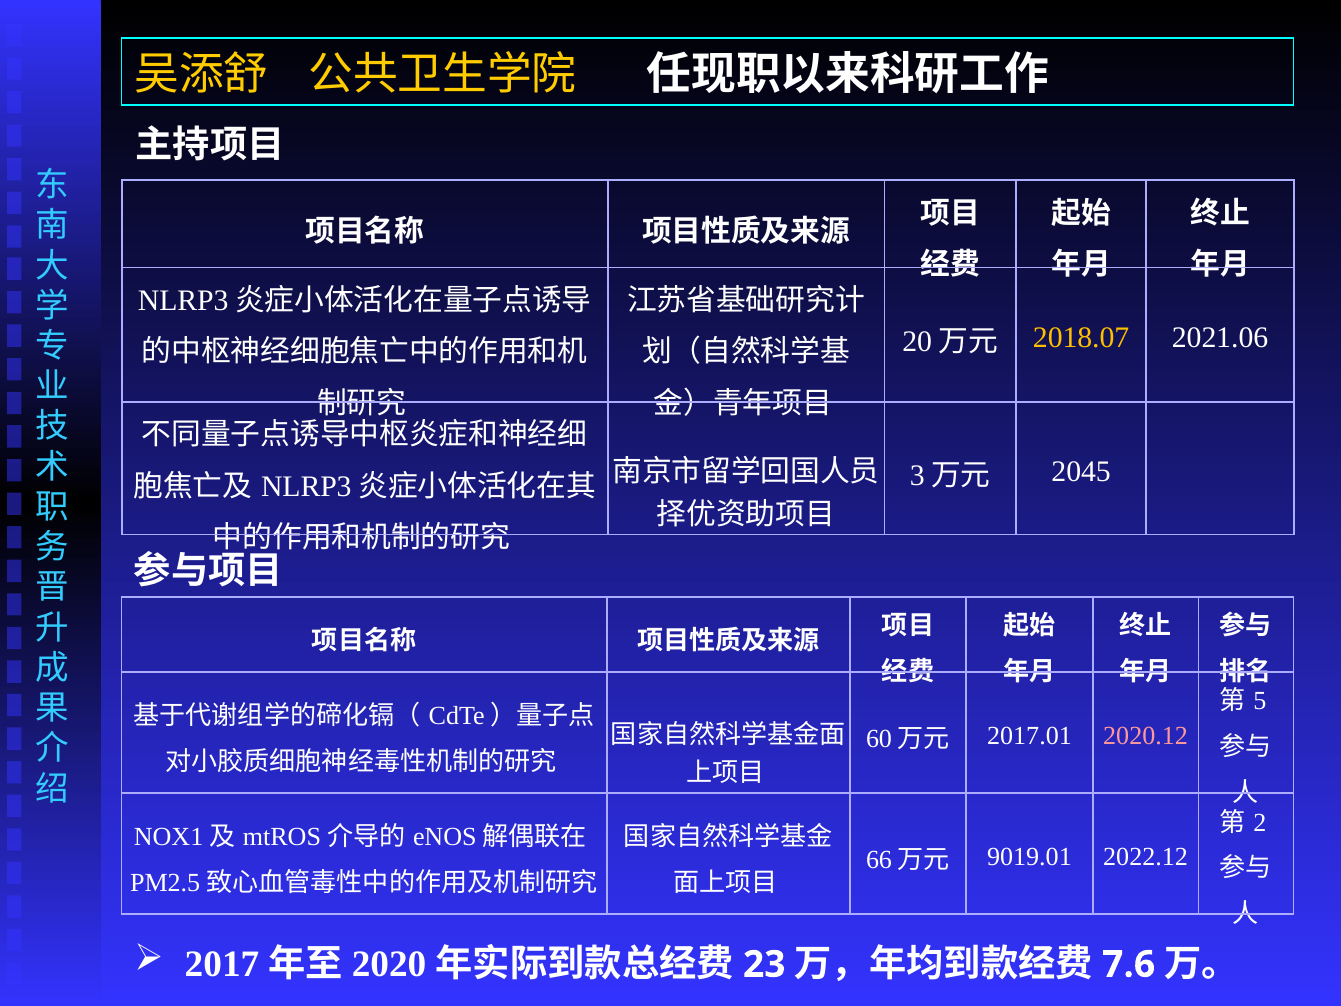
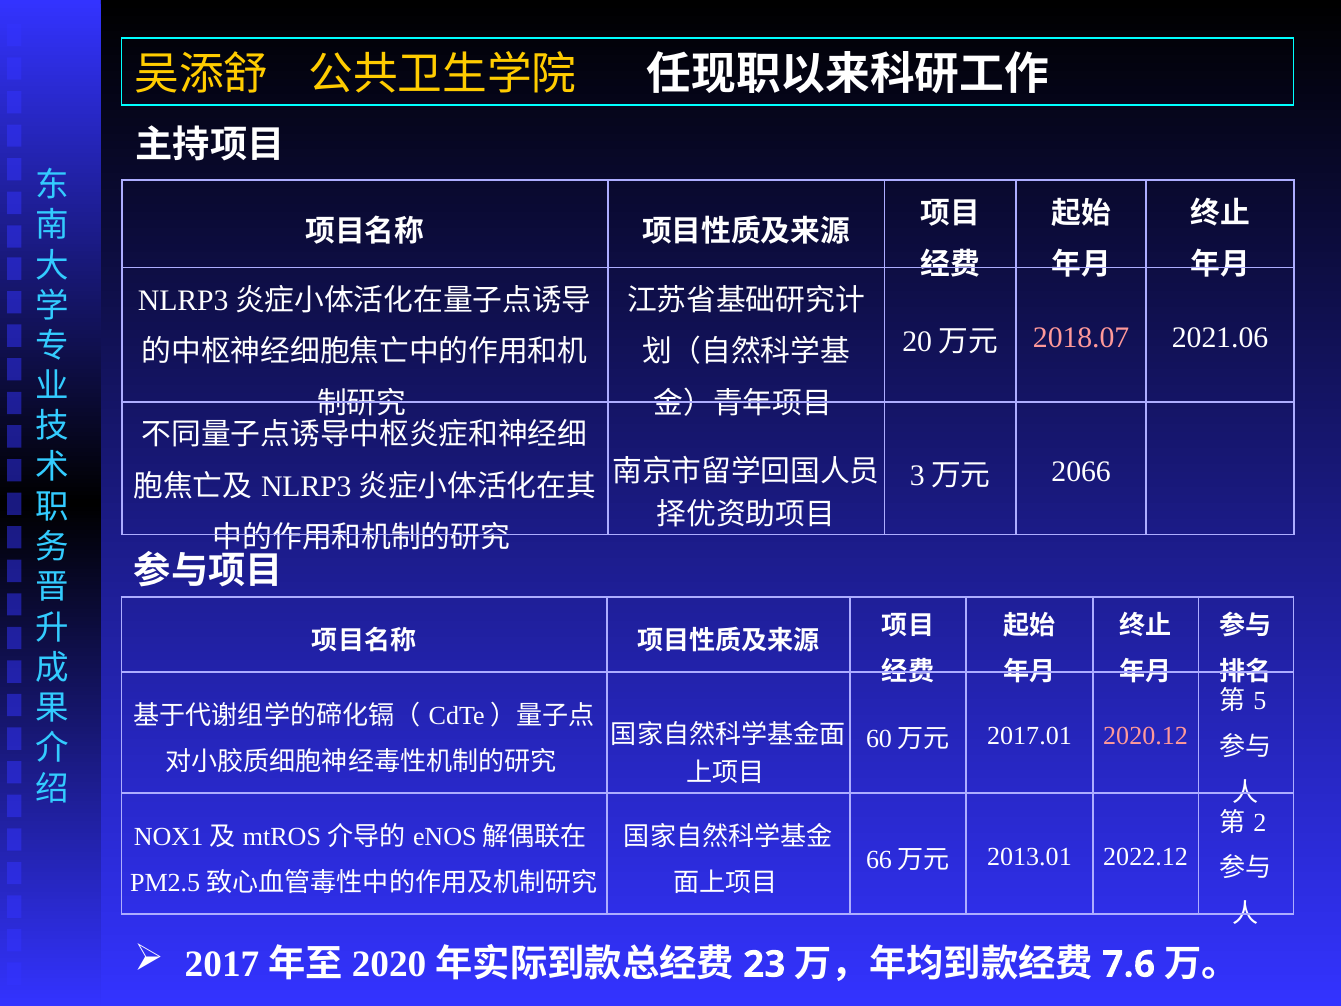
2018.07 colour: yellow -> pink (1081, 338)
2045: 2045 -> 2066 (1081, 472)
9019.01: 9019.01 -> 2013.01 (1029, 856)
